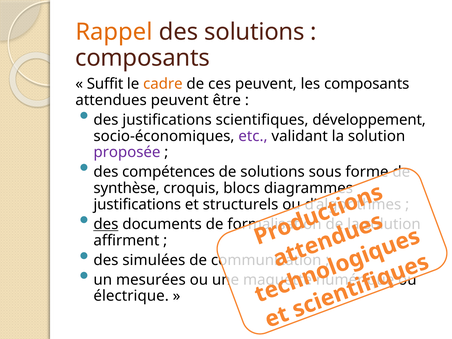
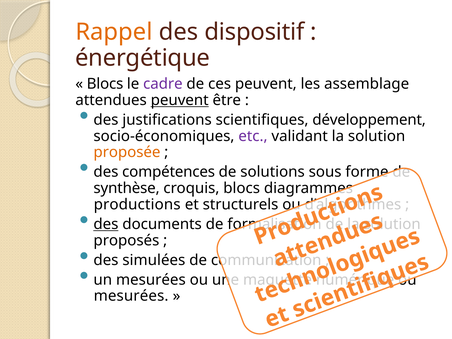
des solutions: solutions -> dispositif (254, 32)
composants: composants -> énergétique (143, 58)
Suffit: Suffit -> Blocs (105, 84)
cadre colour: orange -> purple (163, 84)
les composants: composants -> assemblage (367, 84)
peuvent underline: none -> present (180, 100)
proposée colour: purple -> orange (127, 152)
justifications: justifications -> productions (137, 205)
affirment: affirment -> proposés (126, 240)
électrique: électrique -> mesurées (131, 296)
